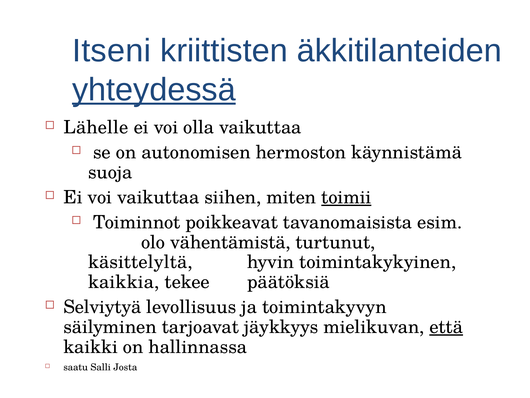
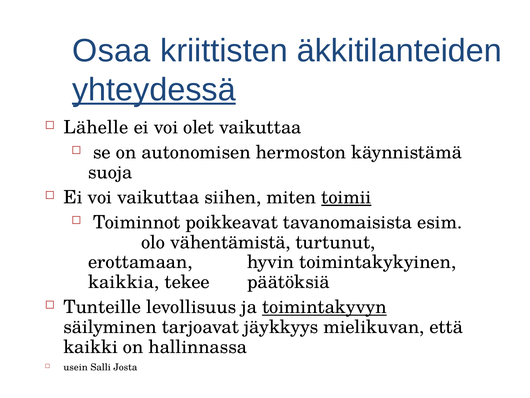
Itseni: Itseni -> Osaa (111, 51)
olla: olla -> olet (199, 127)
käsittelyltä: käsittelyltä -> erottamaan (140, 262)
Selviytyä: Selviytyä -> Tunteille (102, 307)
toimintakyvyn underline: none -> present (324, 307)
että underline: present -> none (446, 327)
saatu: saatu -> usein (76, 367)
